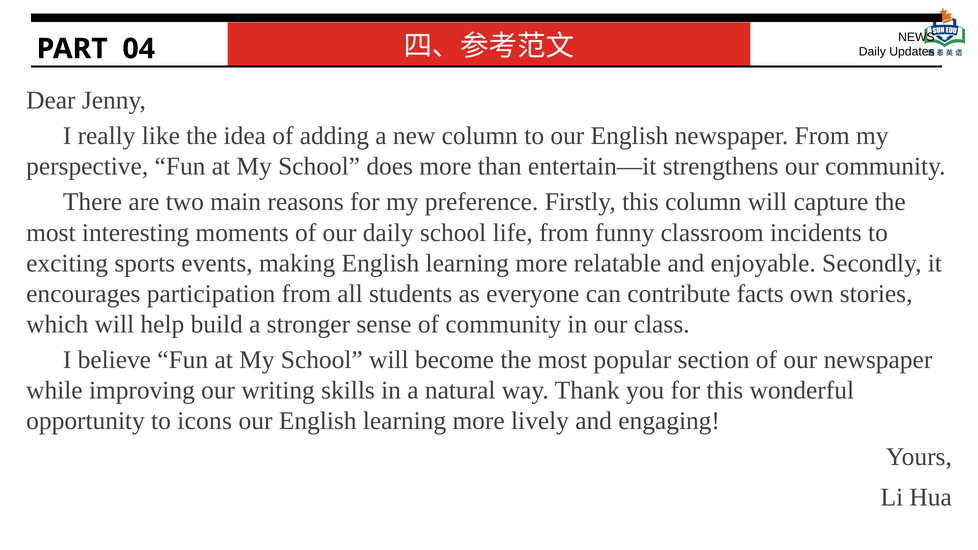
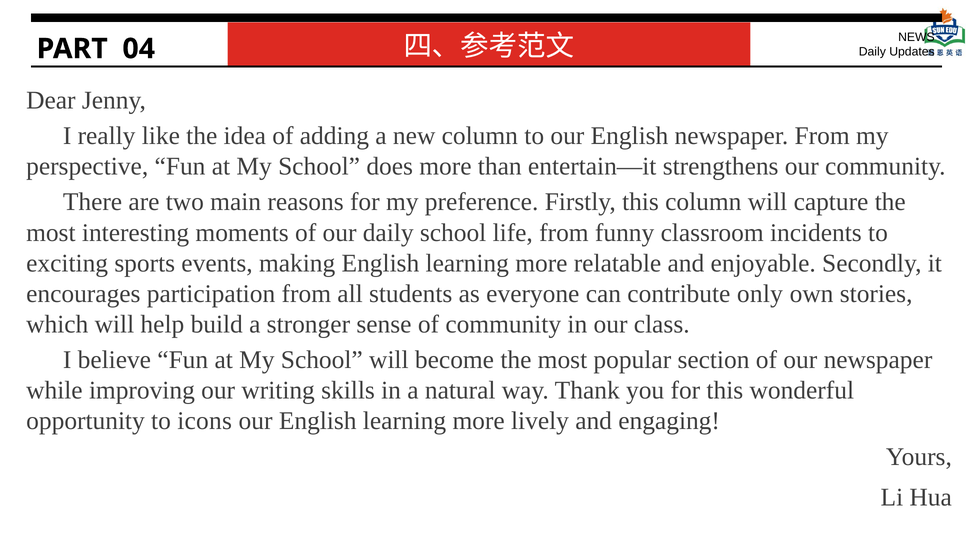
facts: facts -> only (760, 294)
